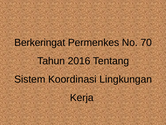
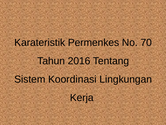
Berkeringat: Berkeringat -> Karateristik (40, 42)
